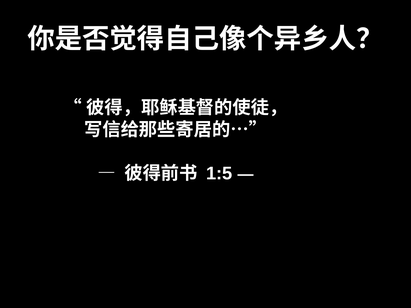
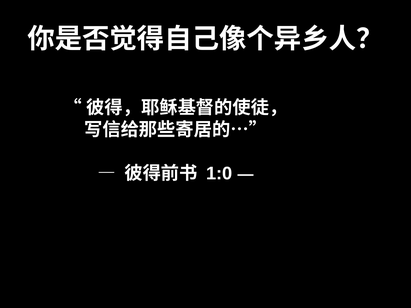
1:5: 1:5 -> 1:0 (219, 174)
